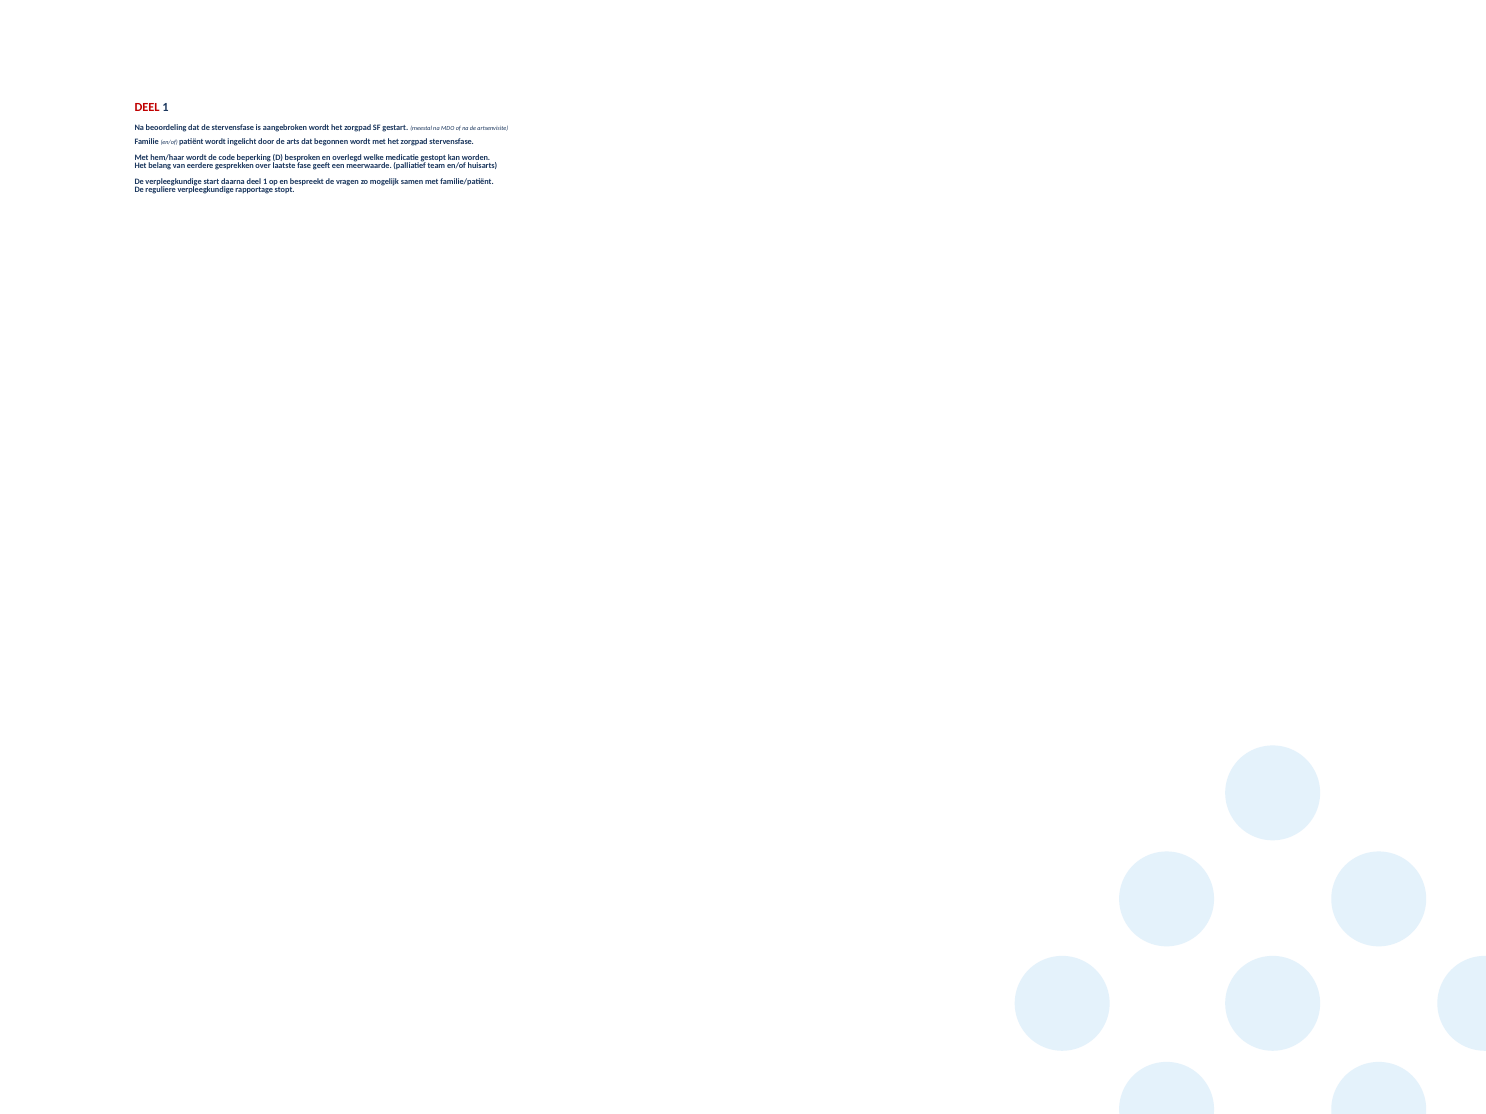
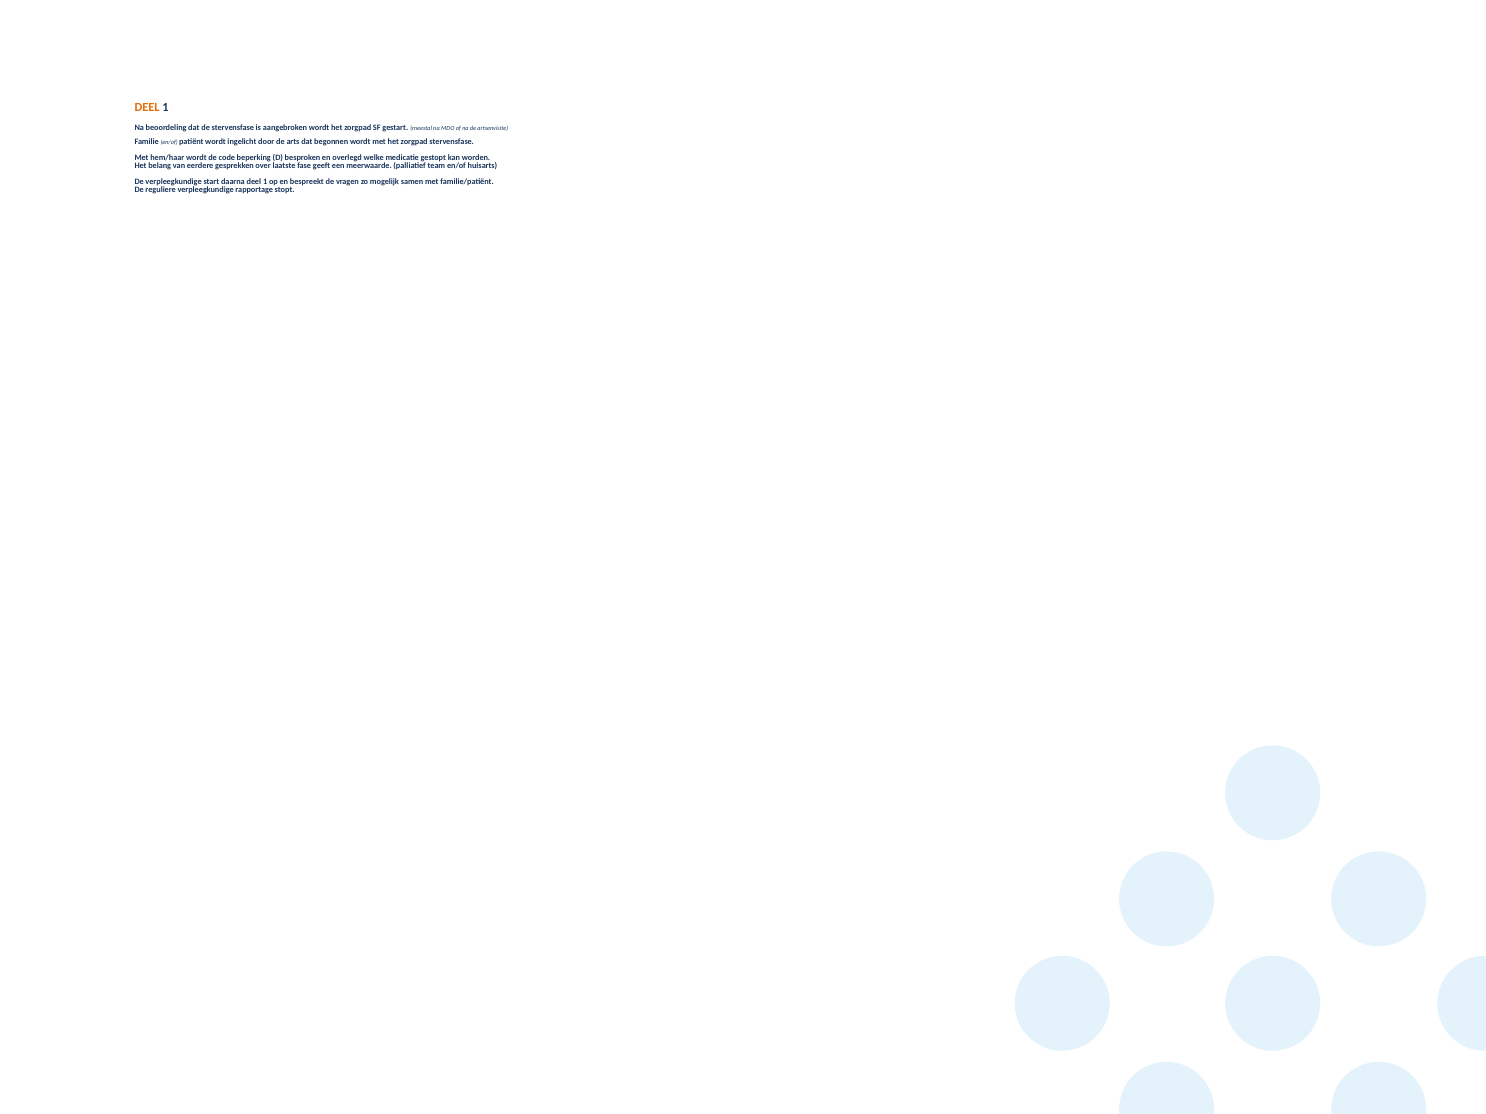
DEEL colour: red -> orange (147, 107)
